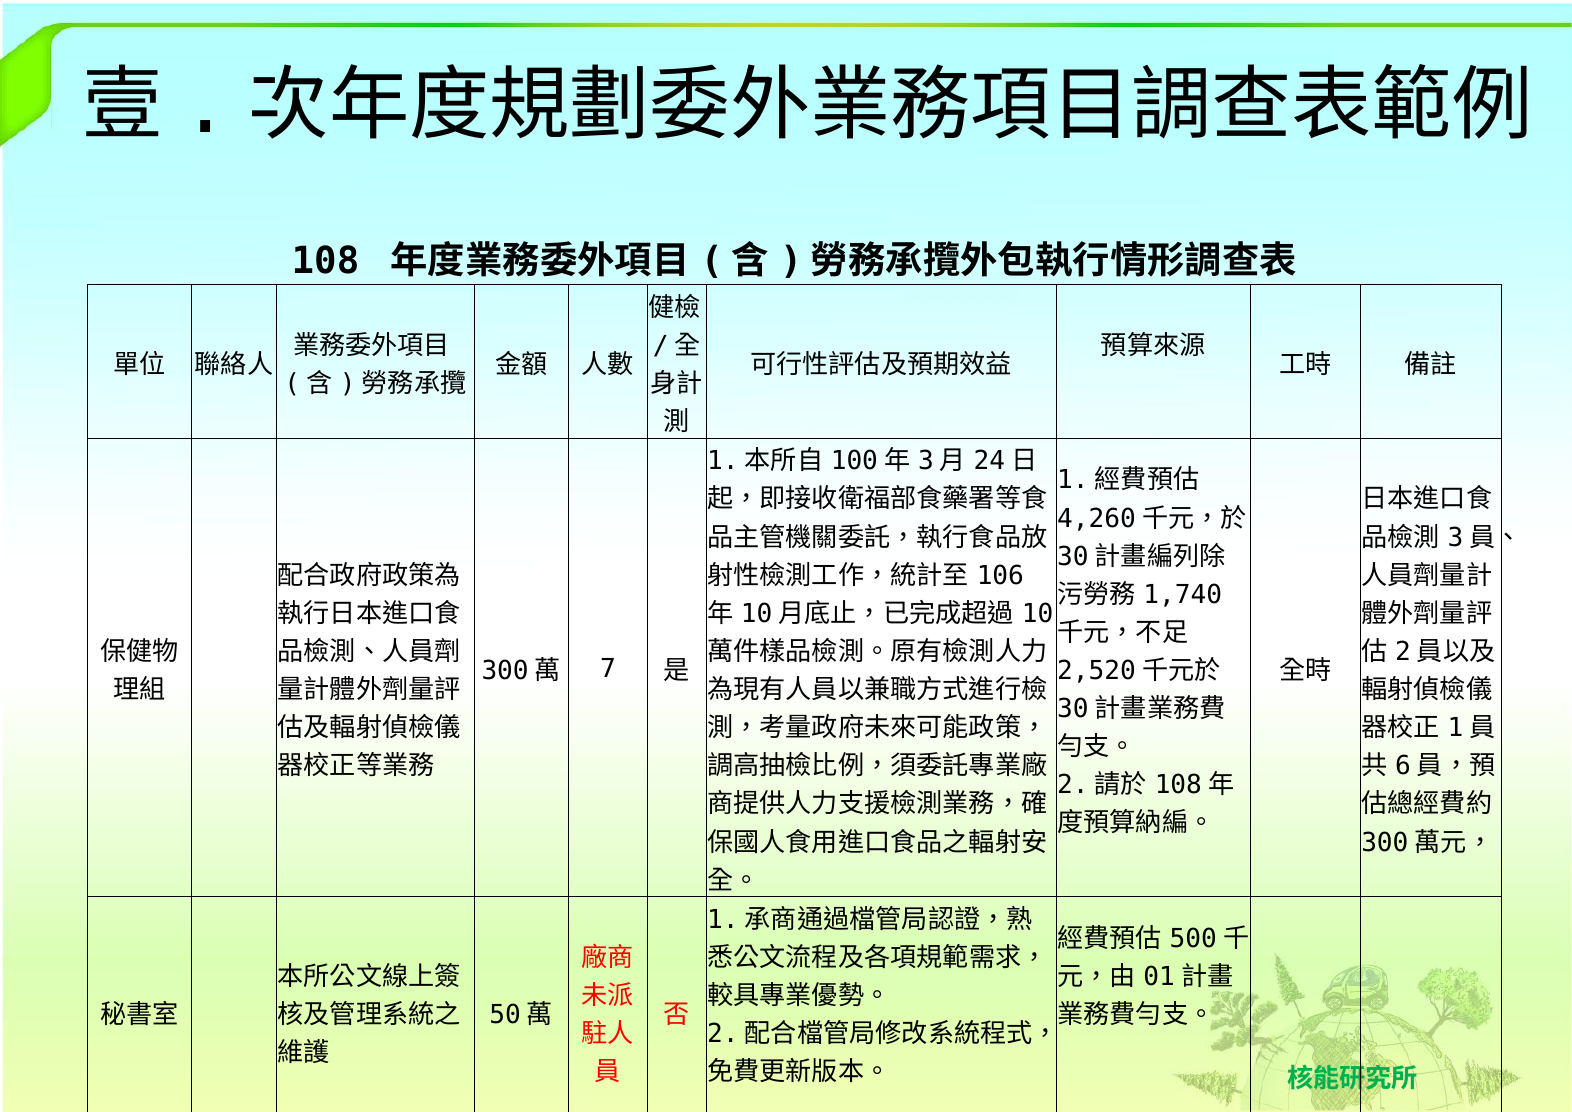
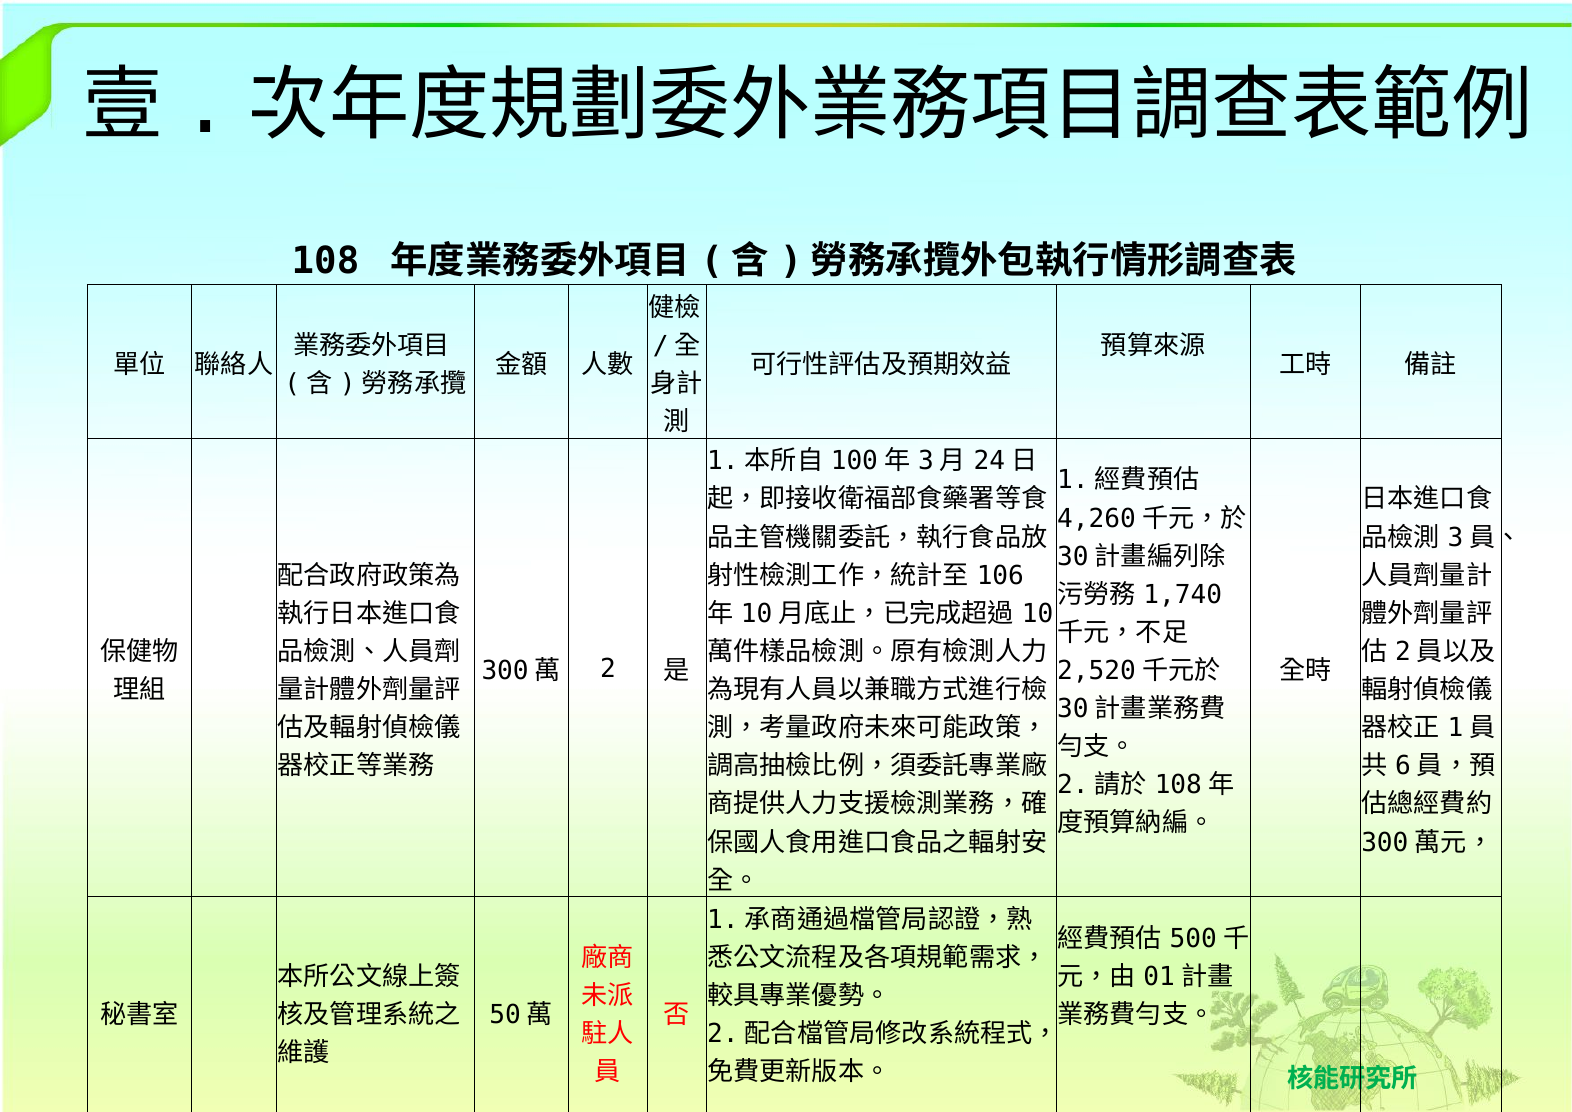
7: 7 -> 2 (608, 668)
